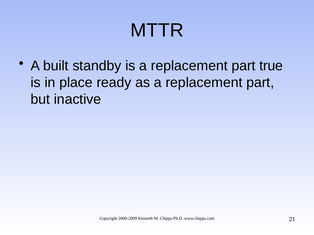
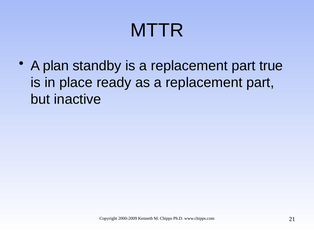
built: built -> plan (56, 66)
